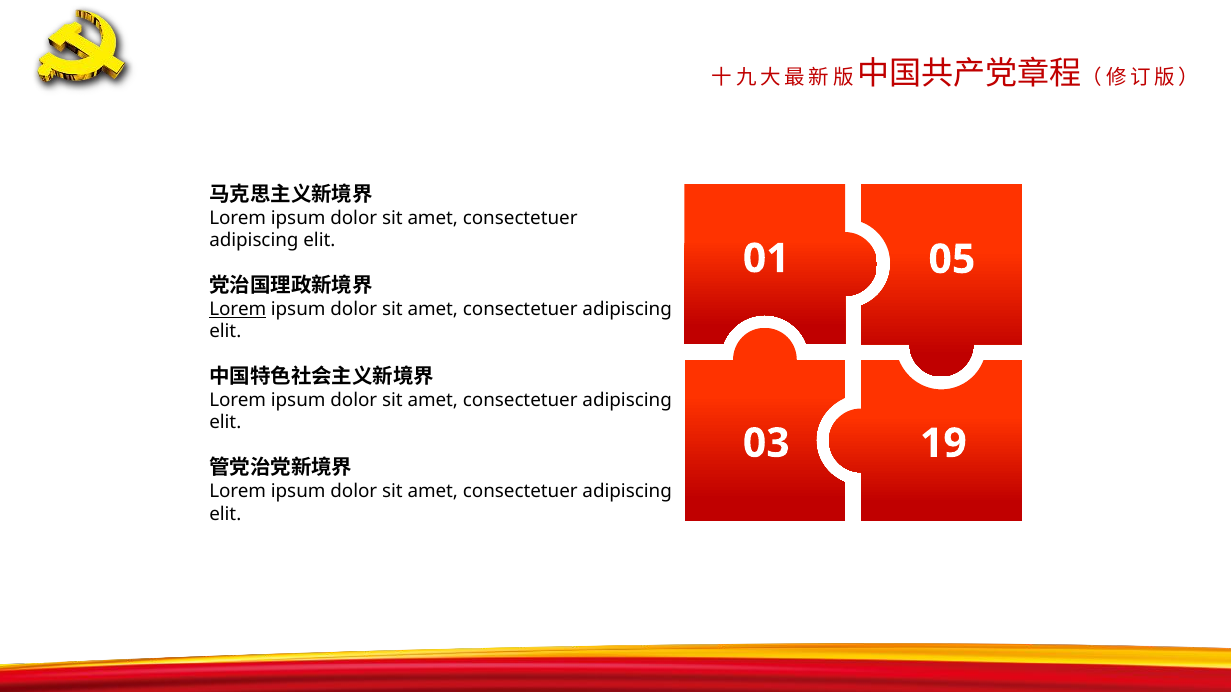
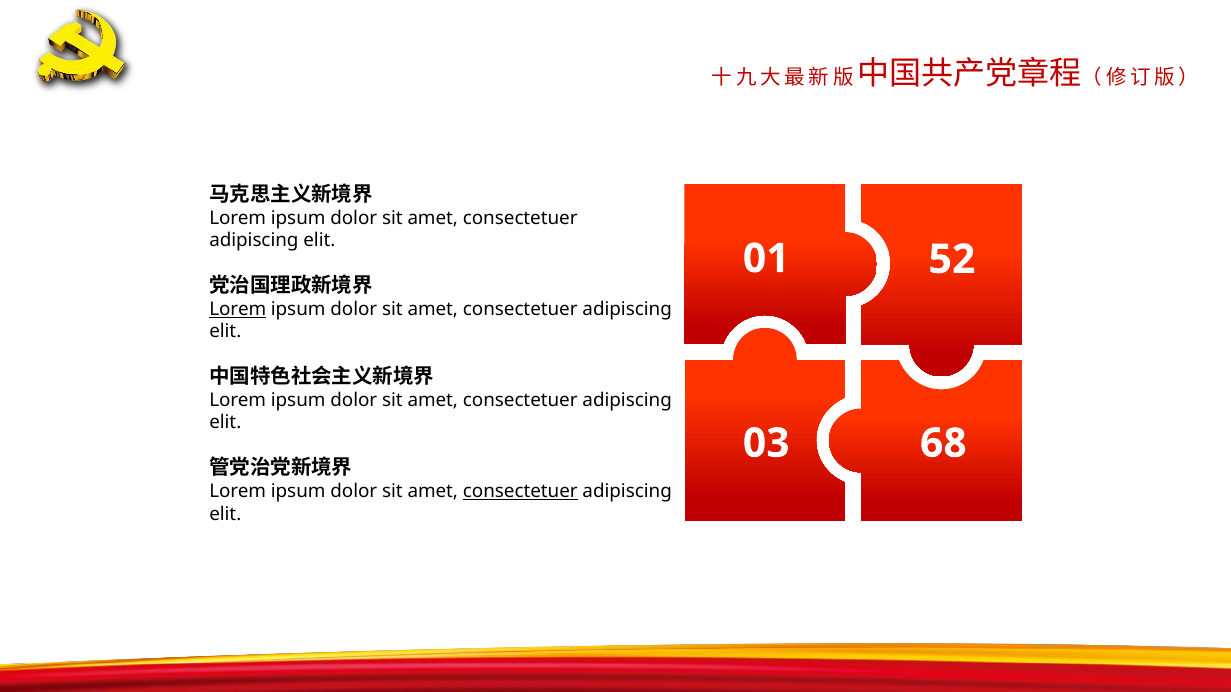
05: 05 -> 52 (952, 260)
19: 19 -> 68 (943, 444)
consectetuer underline: none -> present (520, 492)
